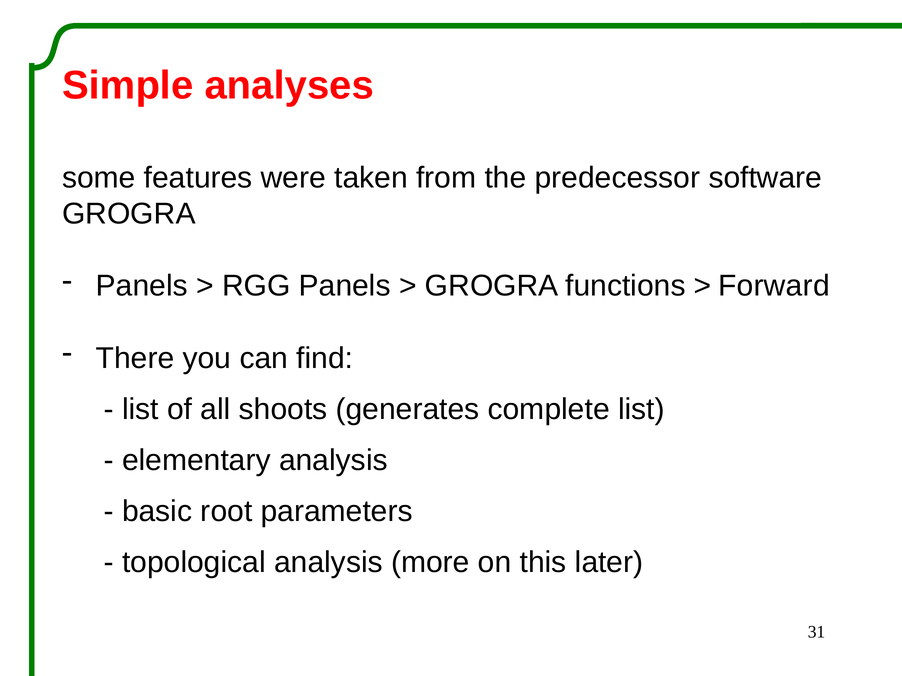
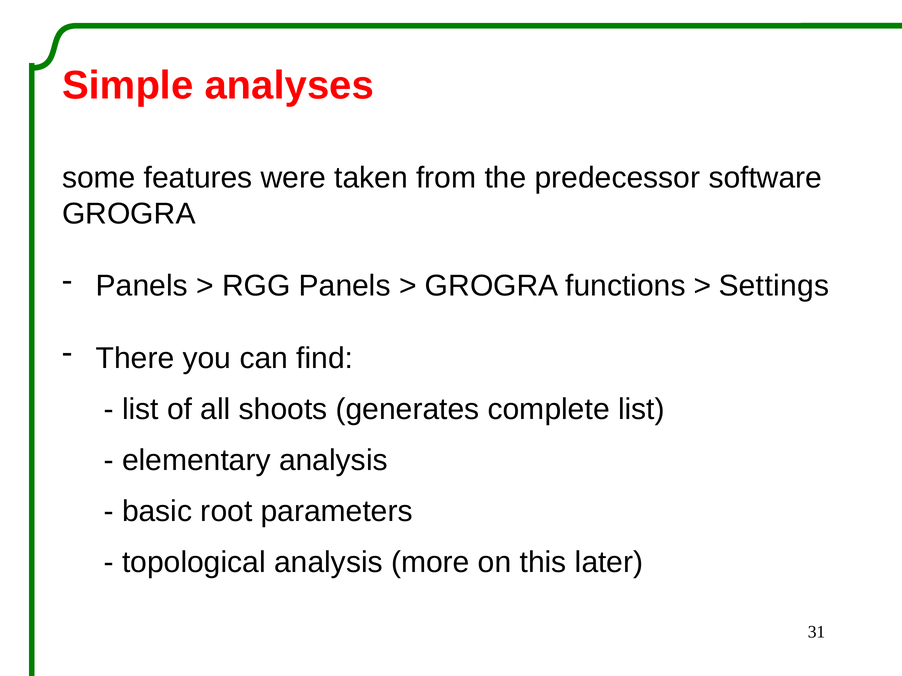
Forward: Forward -> Settings (774, 286)
